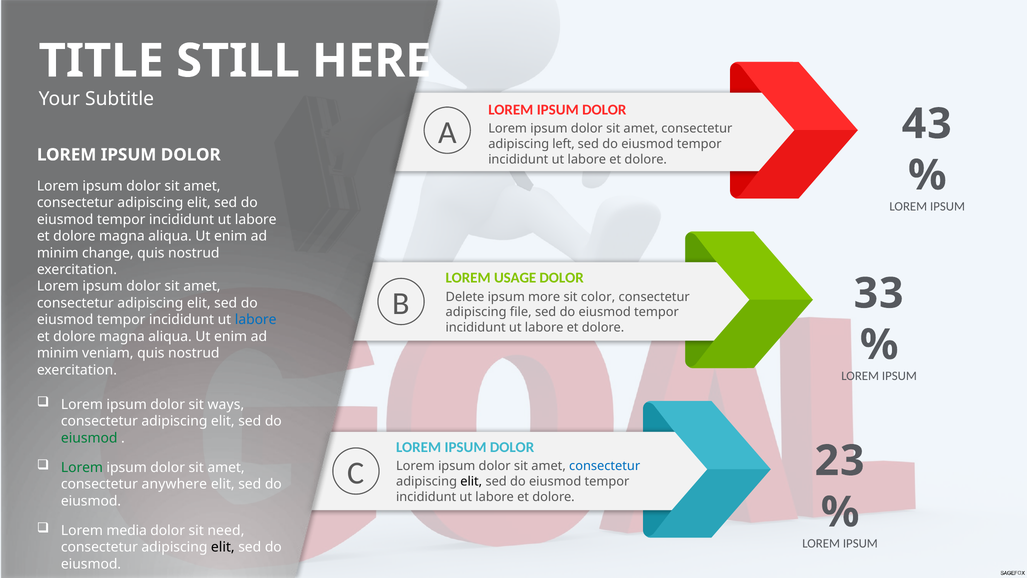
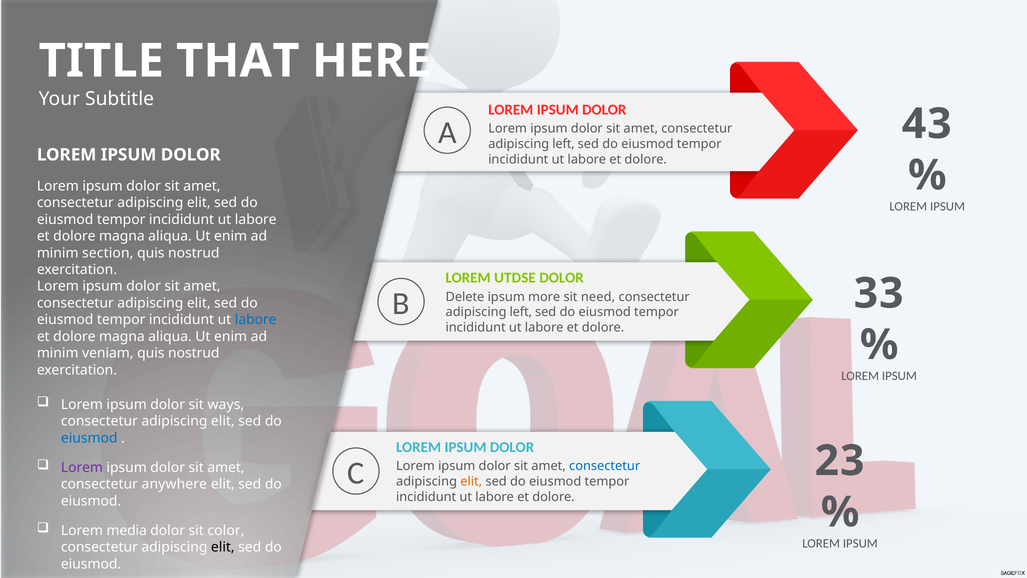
STILL: STILL -> THAT (238, 61)
change: change -> section (108, 253)
USAGE: USAGE -> UTDSE (515, 278)
color: color -> need (598, 297)
file: file -> left (521, 312)
eiusmod colour: green -> blue (89, 438)
Lorem colour: green -> purple (82, 467)
elit colour: black -> orange (471, 481)
need: need -> color (226, 530)
